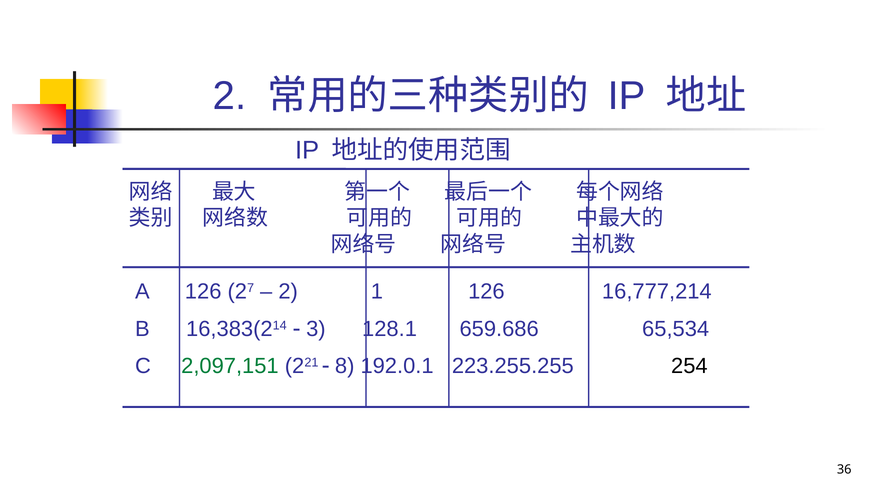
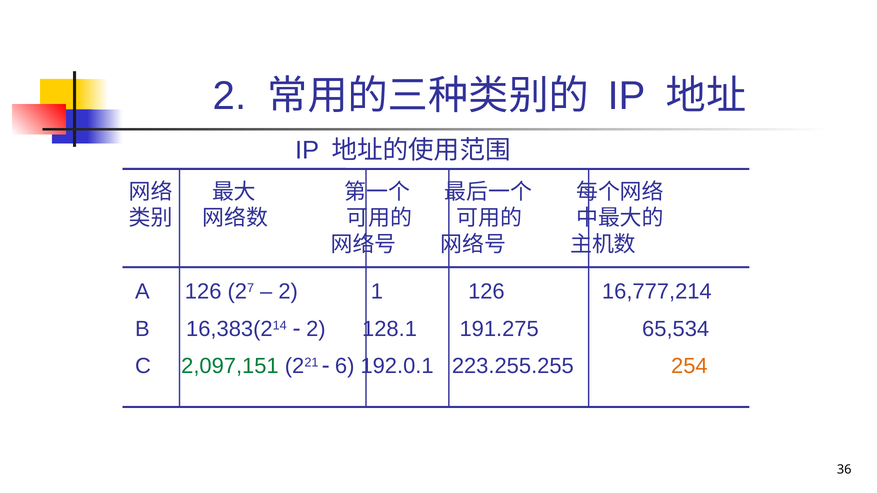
3: 3 -> 2 (316, 329)
659.686: 659.686 -> 191.275 (499, 329)
8: 8 -> 6 (345, 366)
254 colour: black -> orange (689, 366)
